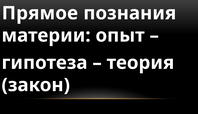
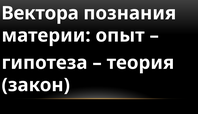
Прямое: Прямое -> Вектора (40, 13)
